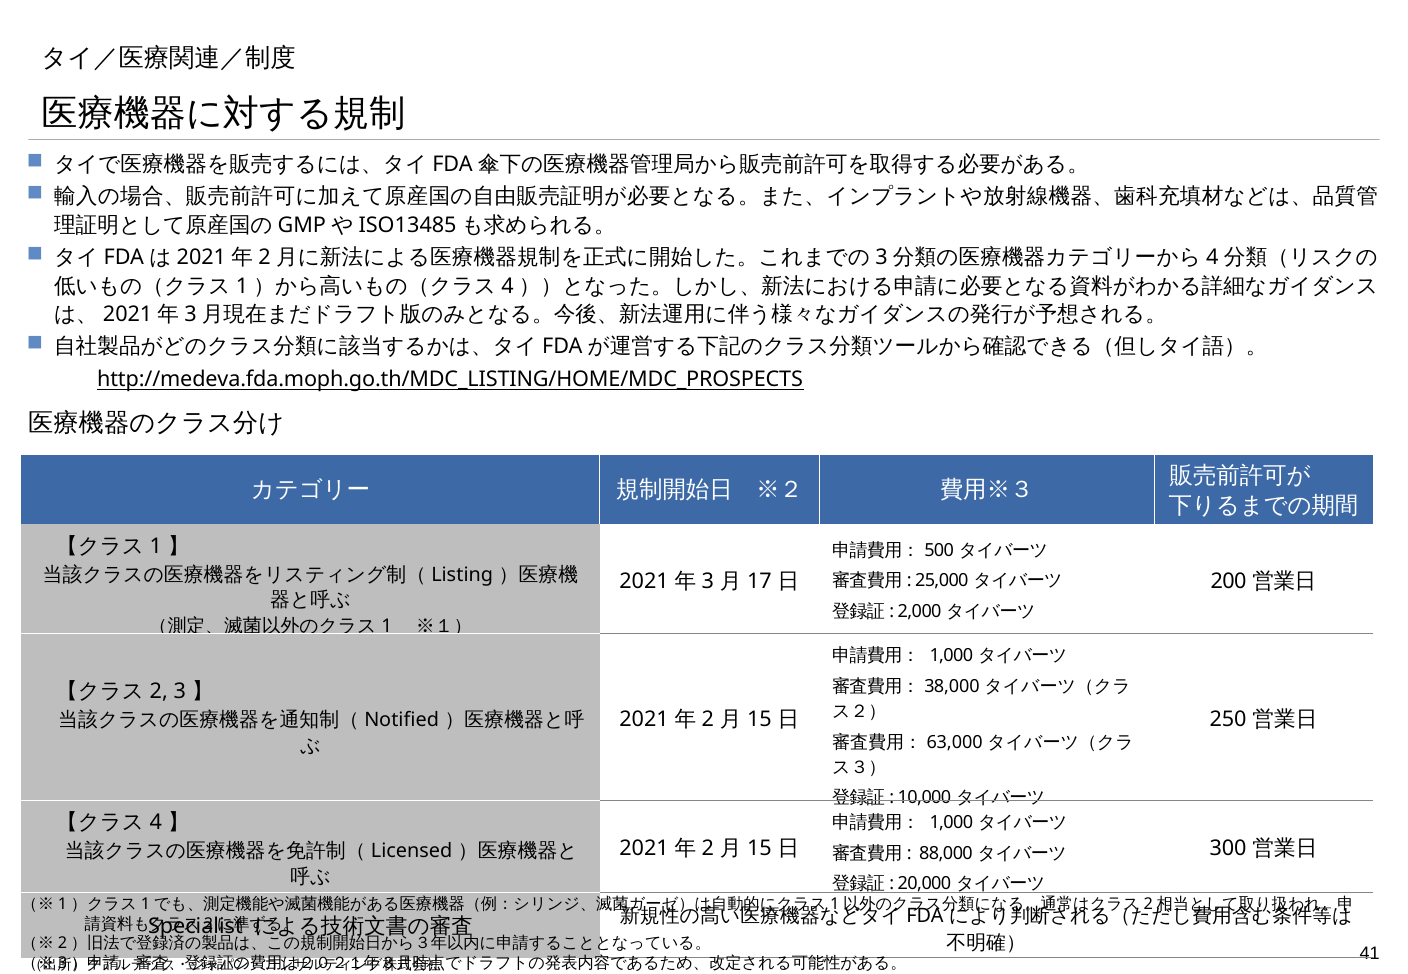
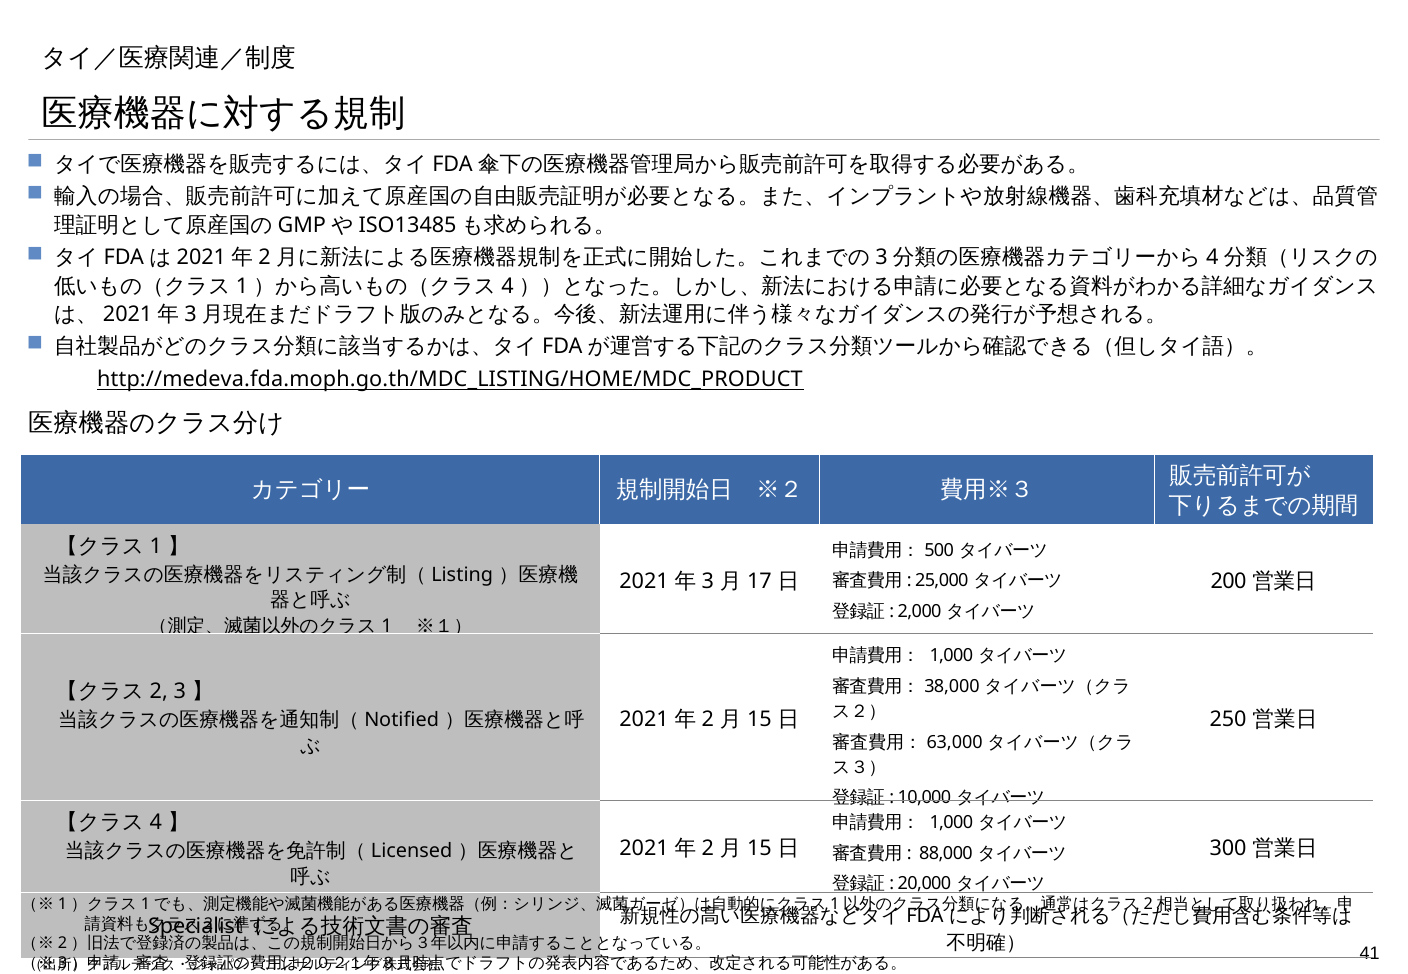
http://medeva.fda.moph.go.th/MDC_LISTING/HOME/MDC_PROSPECTS: http://medeva.fda.moph.go.th/MDC_LISTING/HOME/MDC_PROSPECTS -> http://medeva.fda.moph.go.th/MDC_LISTING/HOME/MDC_PRODUCT (450, 379)
